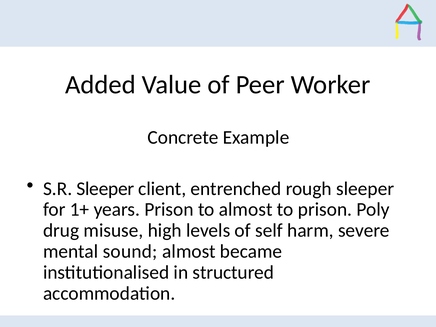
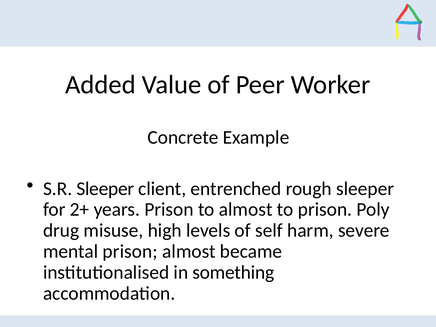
1+: 1+ -> 2+ (80, 210)
mental sound: sound -> prison (130, 251)
structured: structured -> something (233, 272)
